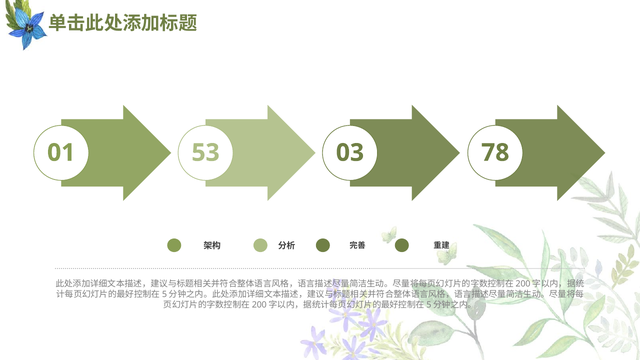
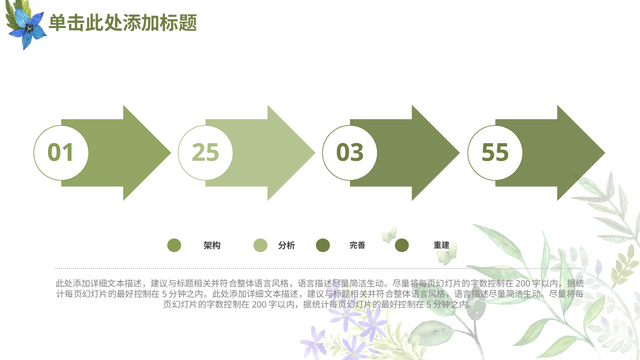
53: 53 -> 25 (206, 153)
78: 78 -> 55 (495, 153)
